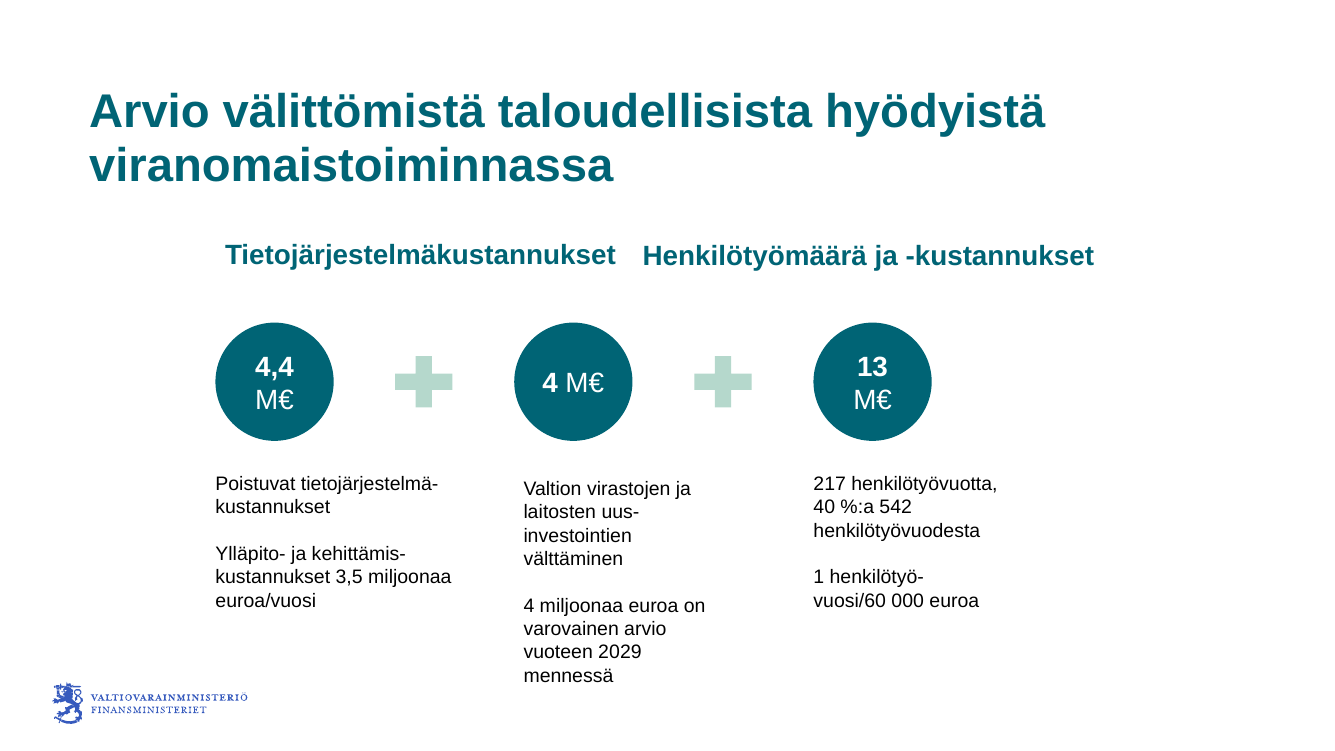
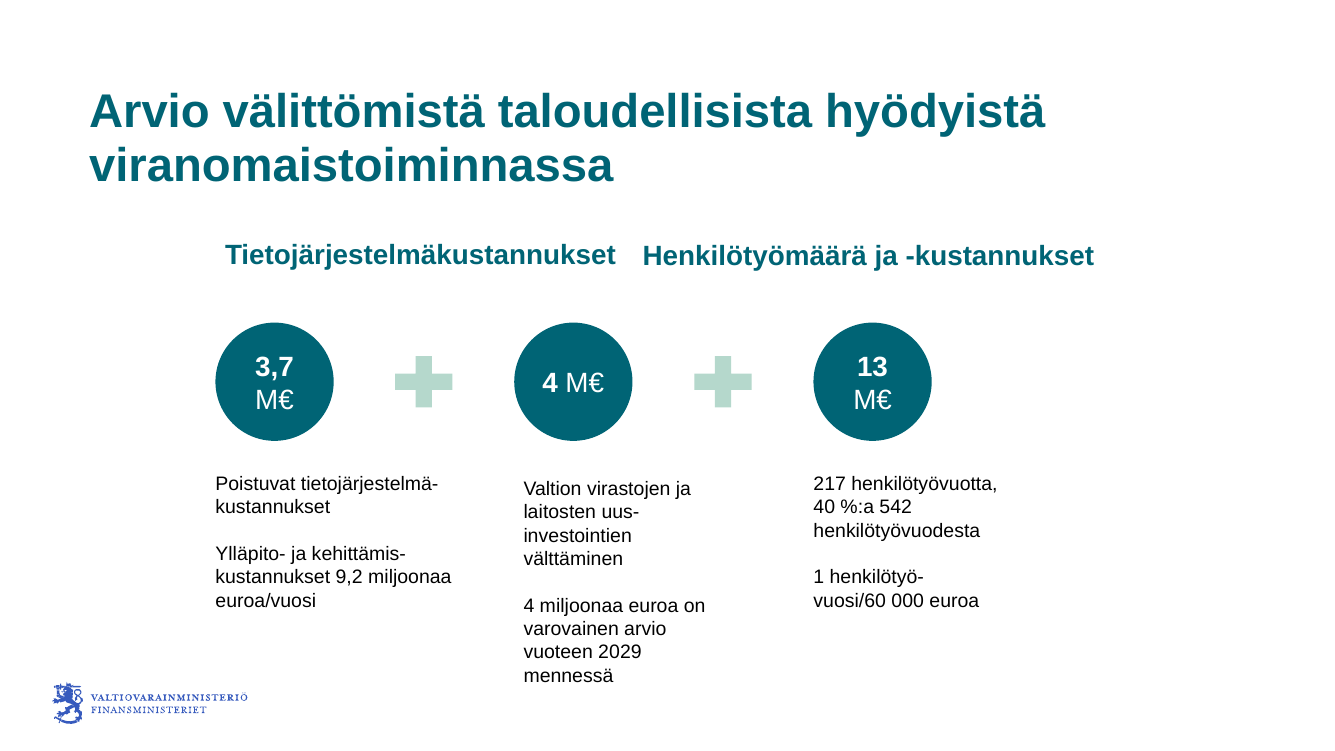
4,4: 4,4 -> 3,7 (274, 367)
3,5: 3,5 -> 9,2 (349, 577)
